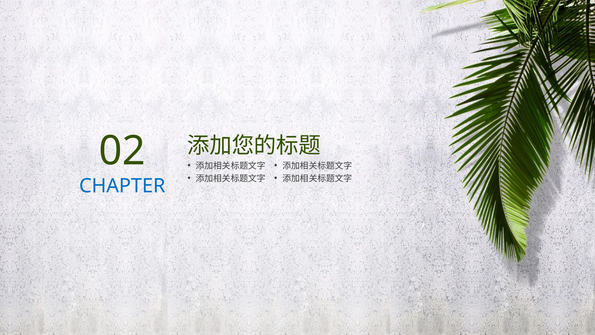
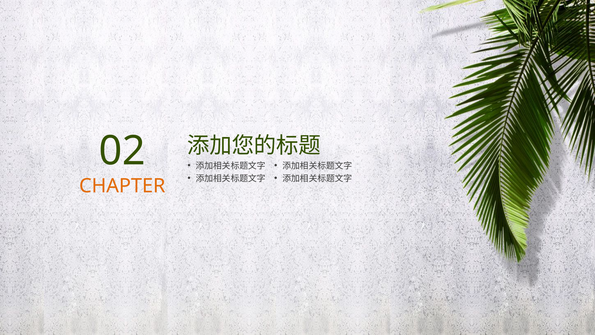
CHAPTER colour: blue -> orange (122, 186)
